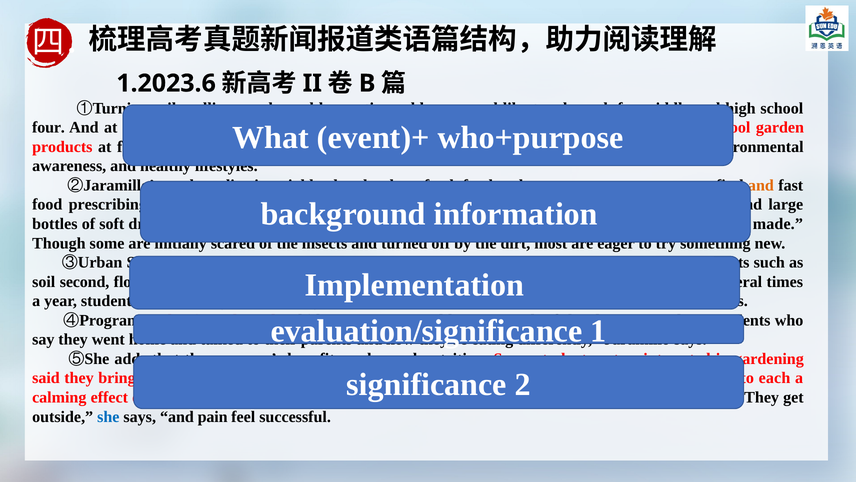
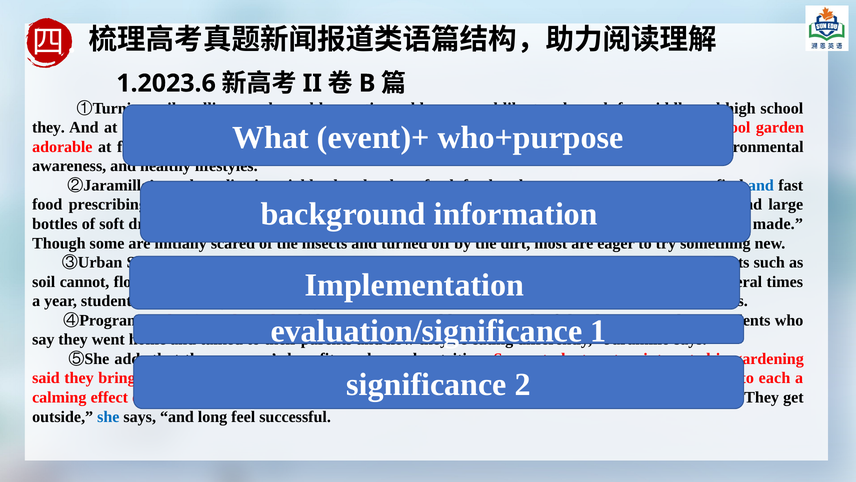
four: four -> they (48, 127)
products: products -> adorable (62, 147)
and colour: orange -> blue (761, 185)
second: second -> cannot (85, 281)
pain: pain -> long (213, 416)
